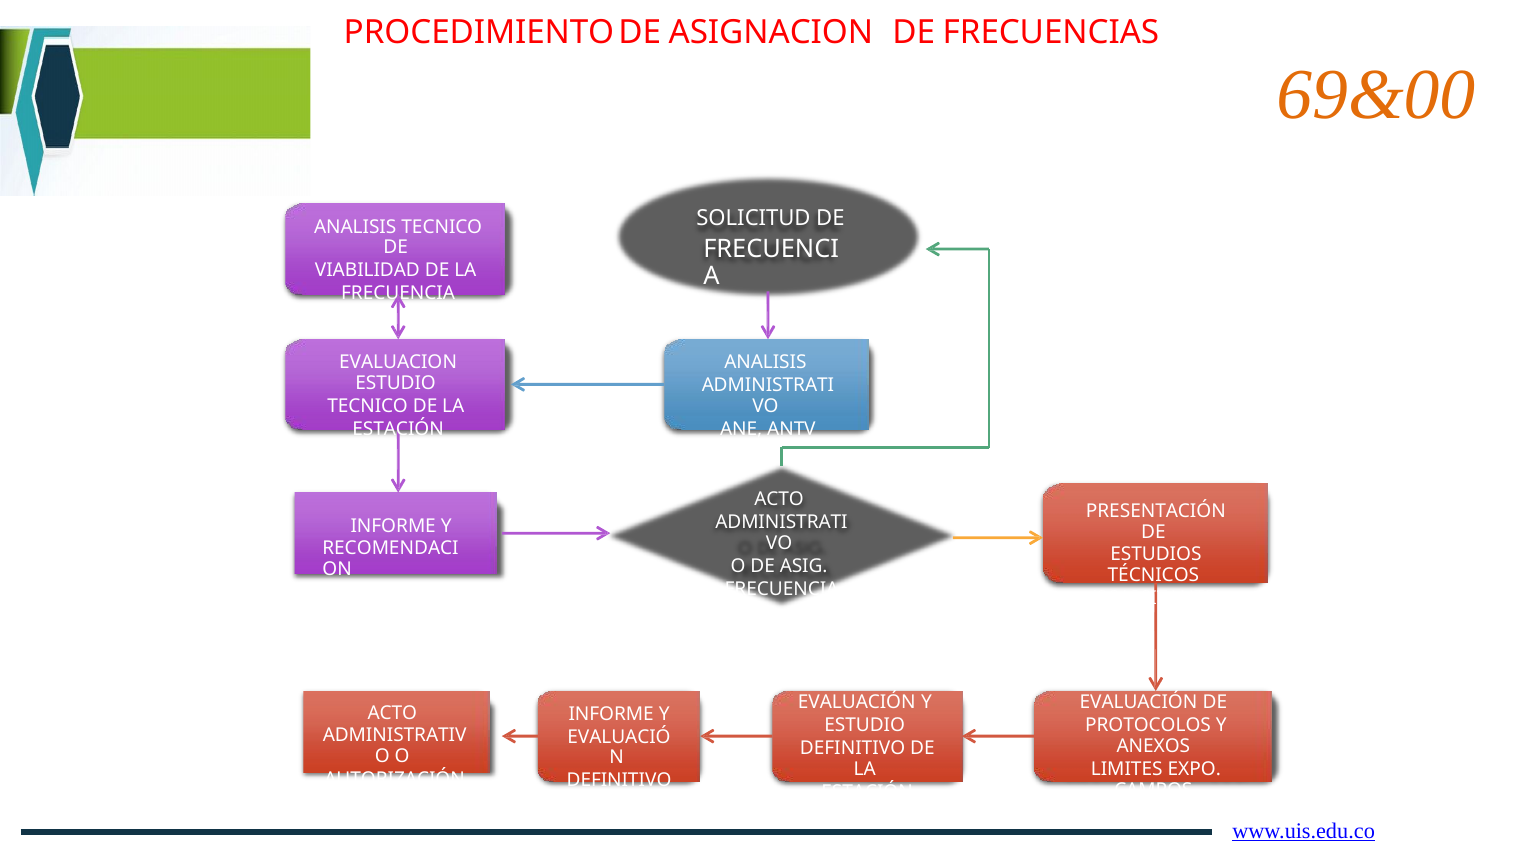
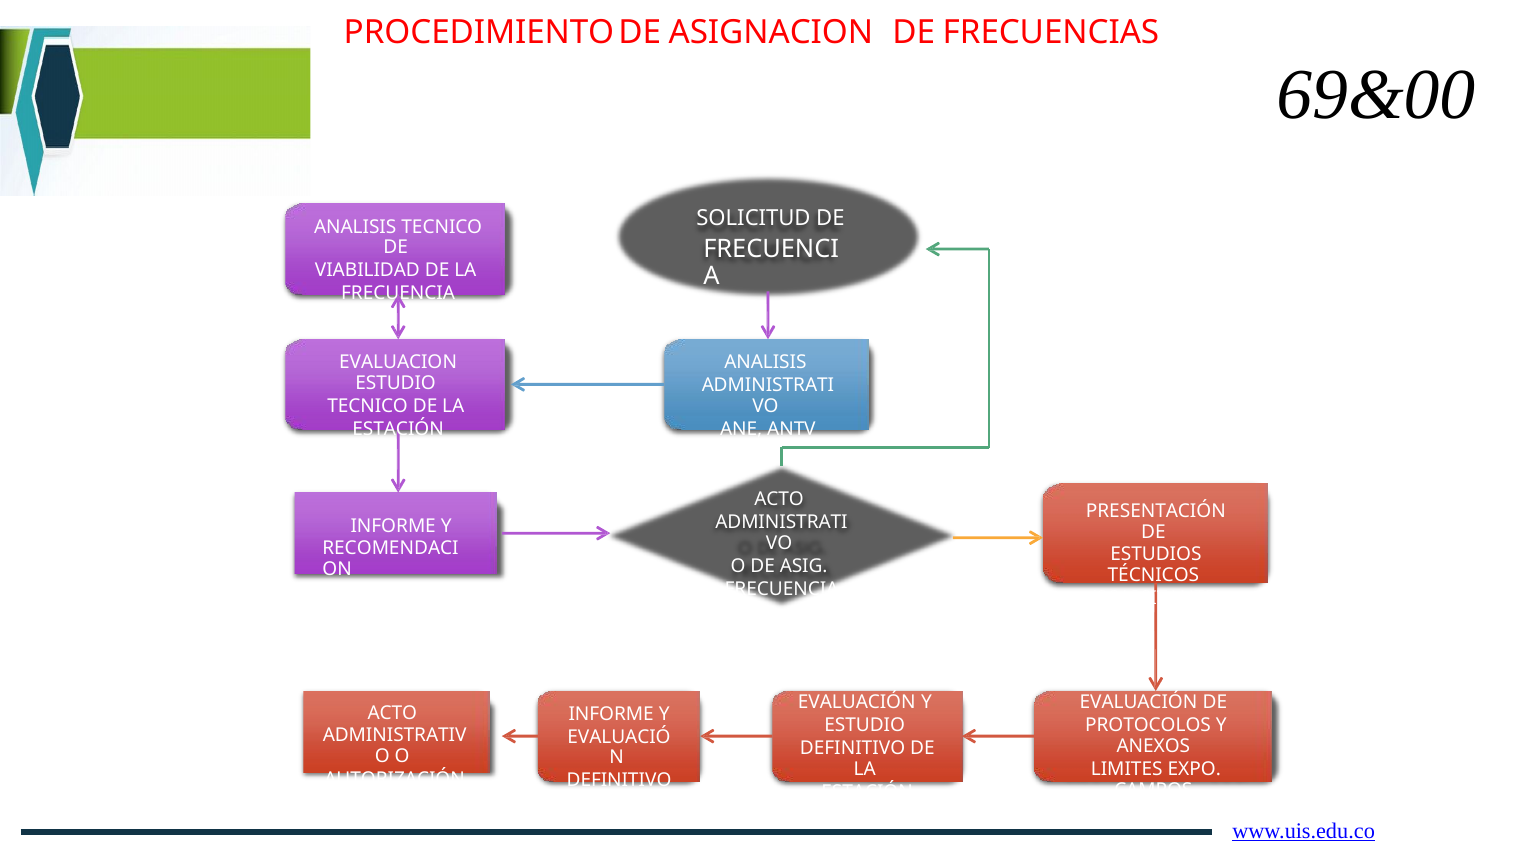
69&00 colour: orange -> black (1376, 95)
